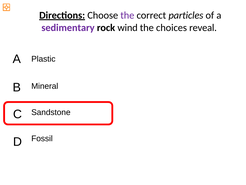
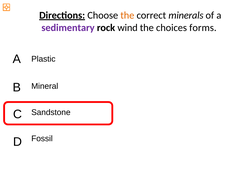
the colour: purple -> orange (127, 15)
particles: particles -> minerals (186, 15)
reveal: reveal -> forms (203, 28)
